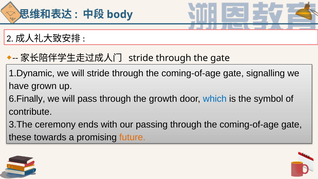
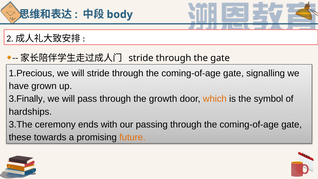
1.Dynamic: 1.Dynamic -> 1.Precious (32, 73)
6.Finally: 6.Finally -> 3.Finally (27, 99)
which colour: blue -> orange (215, 99)
contribute: contribute -> hardships (30, 112)
